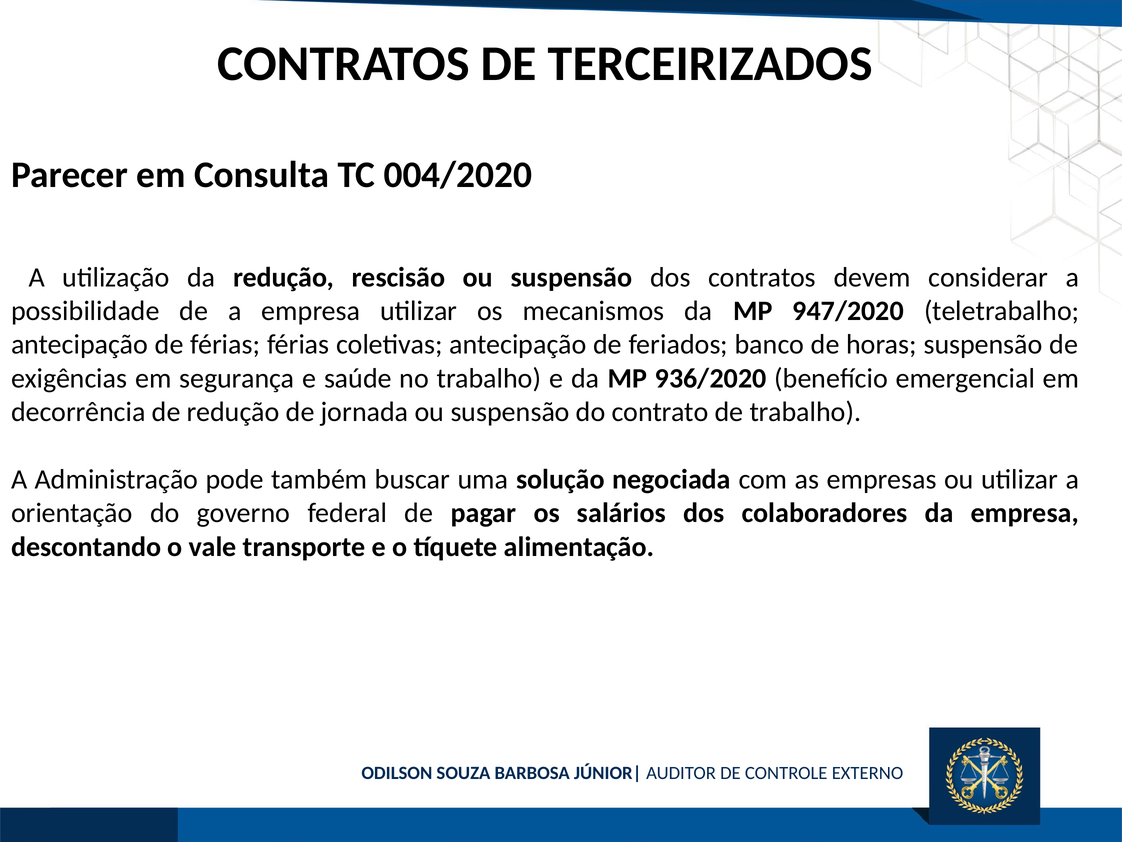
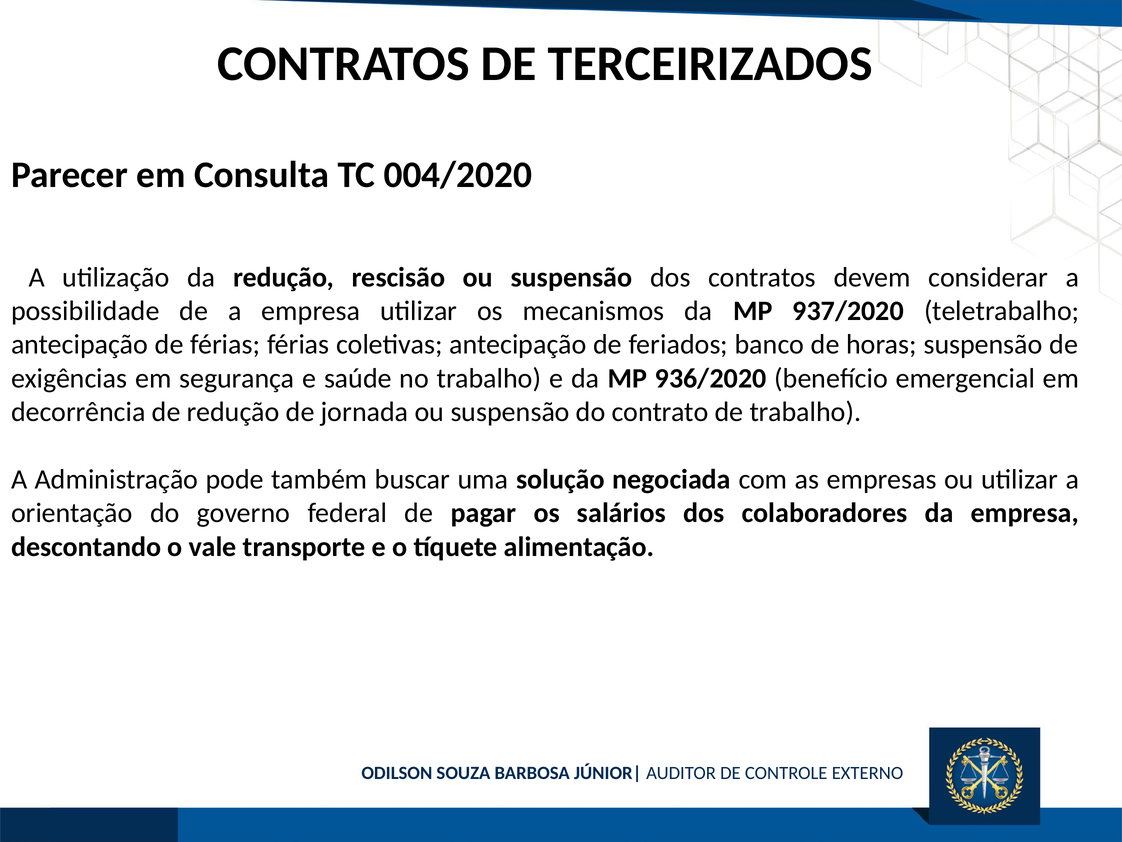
947/2020: 947/2020 -> 937/2020 (848, 311)
